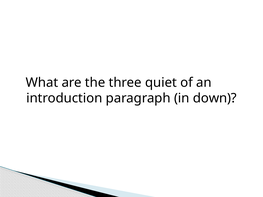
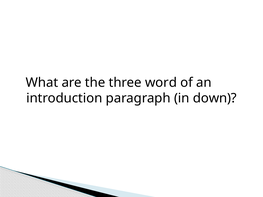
quiet: quiet -> word (161, 83)
